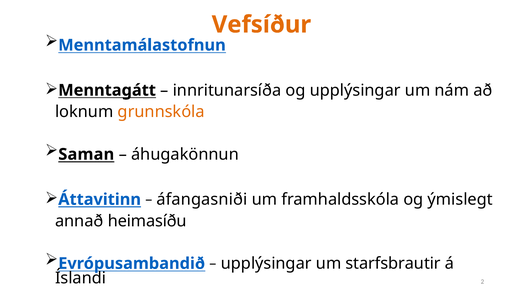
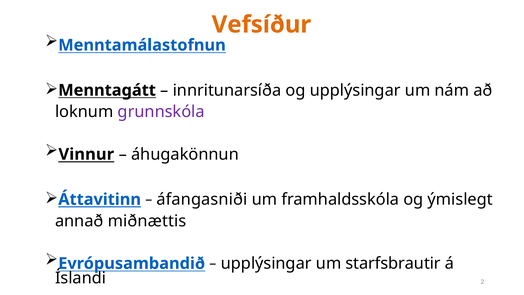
grunnskóla colour: orange -> purple (161, 112)
Saman: Saman -> Vinnur (86, 154)
heimasíðu: heimasíðu -> miðnættis (147, 221)
